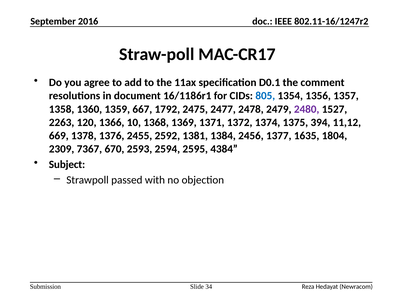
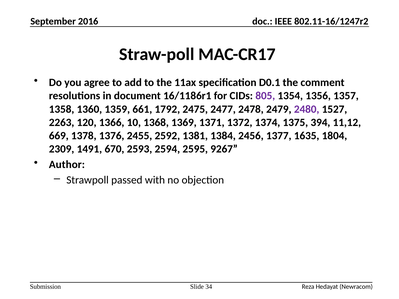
805 colour: blue -> purple (265, 96)
667: 667 -> 661 (142, 109)
7367: 7367 -> 1491 (89, 149)
4384: 4384 -> 9267 (224, 149)
Subject: Subject -> Author (67, 165)
